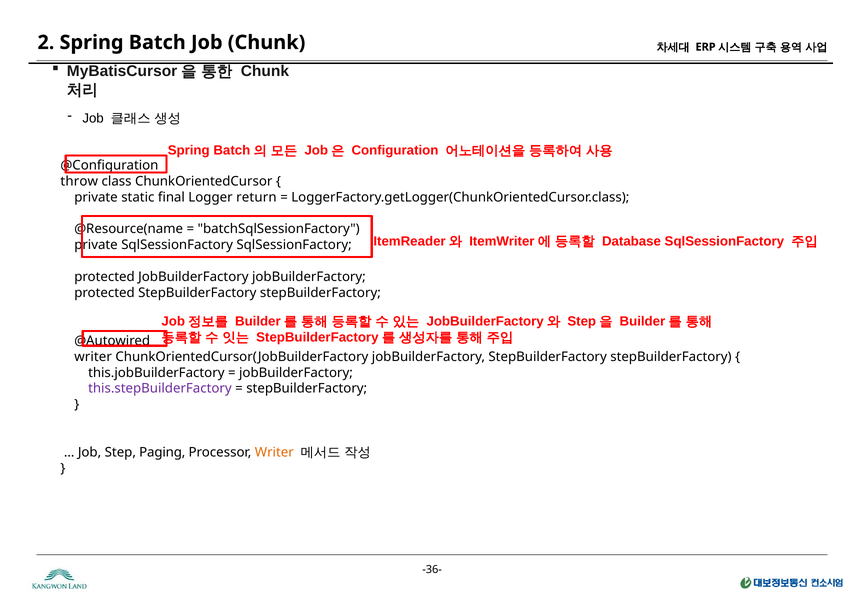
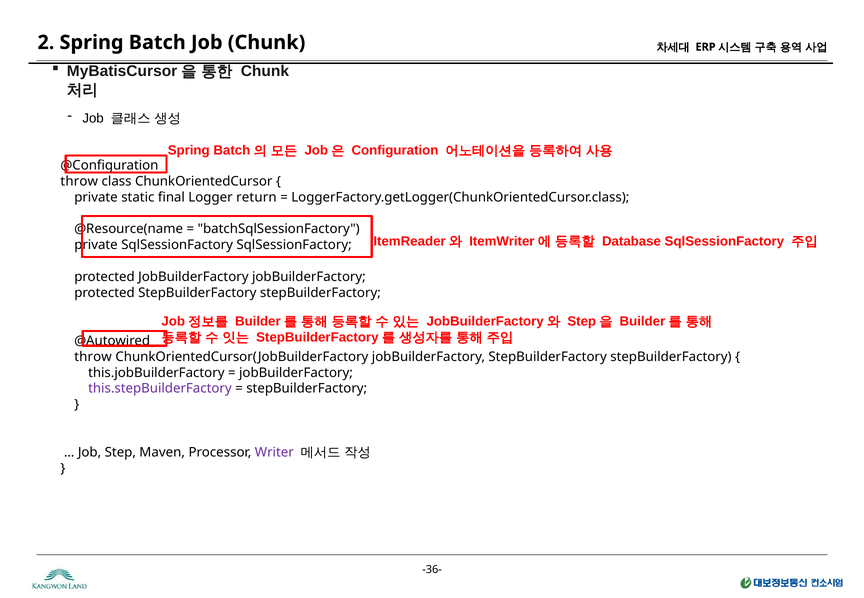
writer: writer -> throw (93, 357)
Paging: Paging -> Maven (162, 452)
Writer colour: orange -> purple (274, 452)
